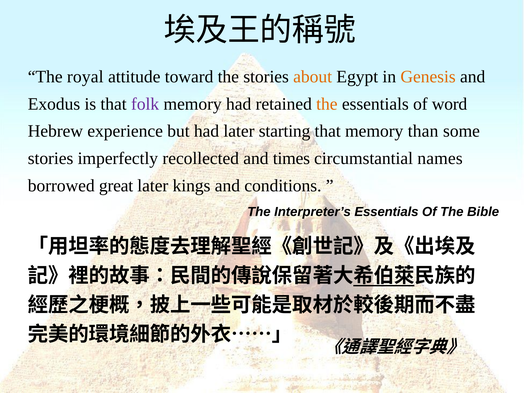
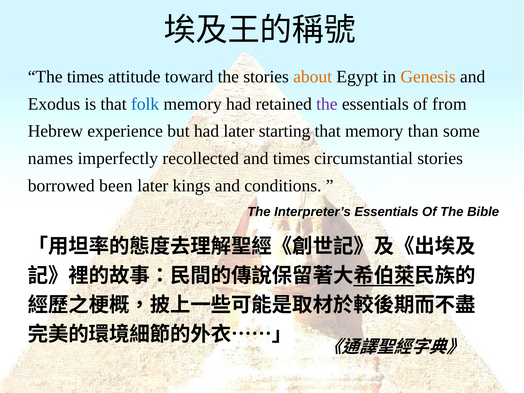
The royal: royal -> times (85, 77)
folk colour: purple -> blue (145, 104)
the colour: orange -> purple (327, 104)
word: word -> from (449, 104)
stories: stories -> names (50, 158)
circumstantial names: names -> stories (440, 158)
great: great -> been (116, 186)
